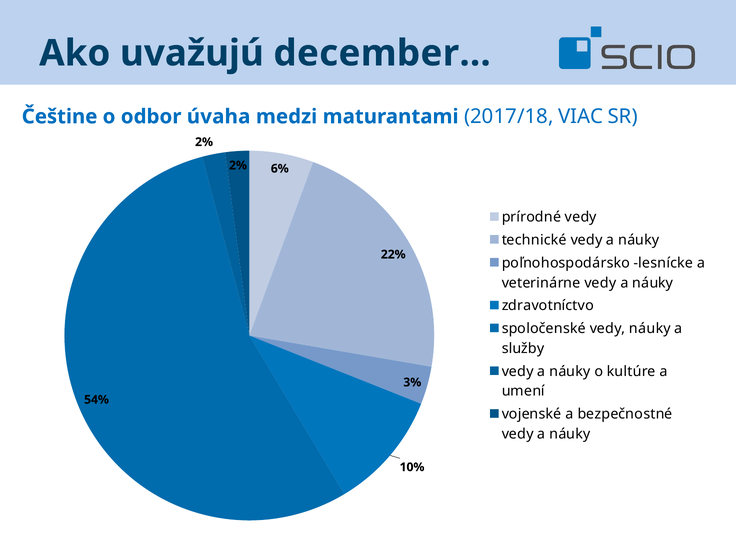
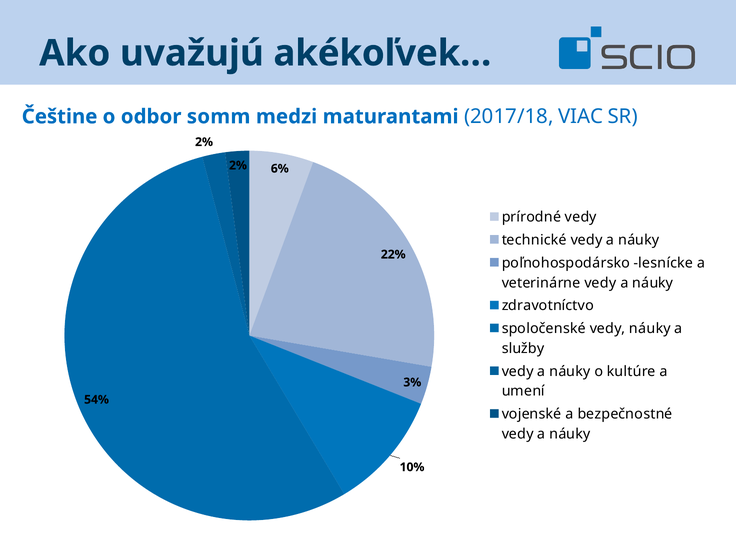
december…: december… -> akékoľvek… (382, 53)
úvaha: úvaha -> somm (219, 117)
